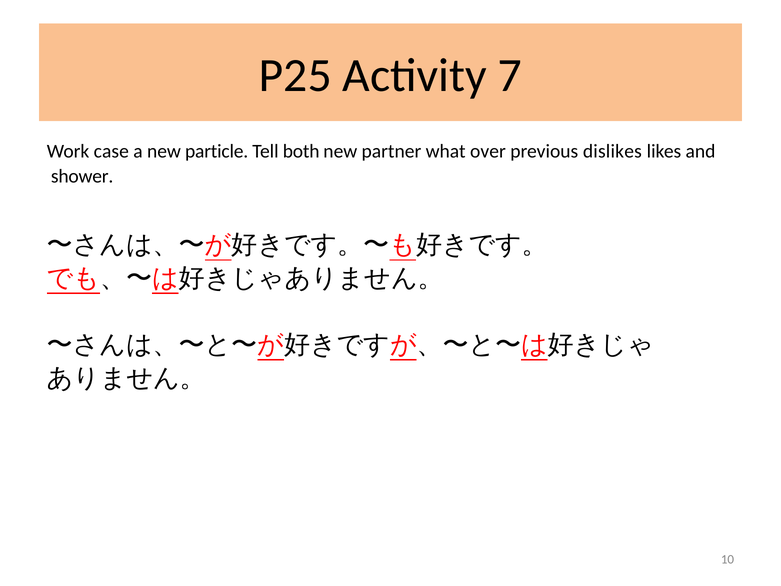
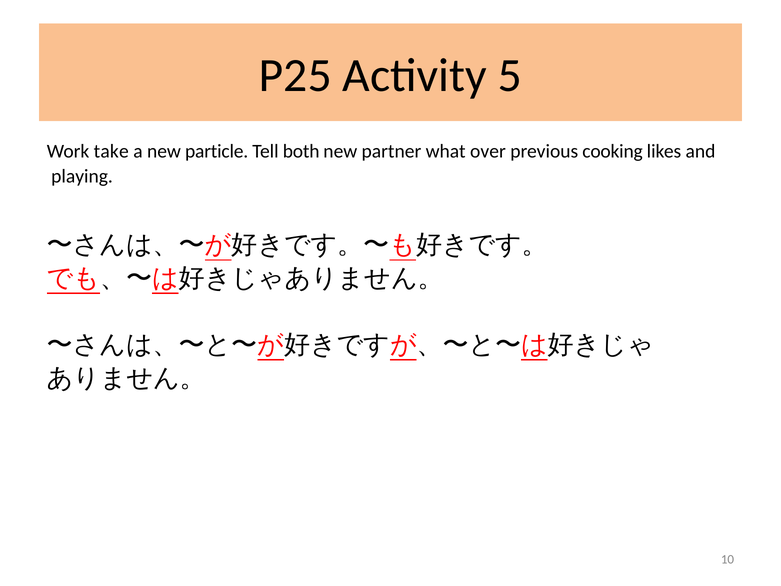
7: 7 -> 5 (510, 76)
case: case -> take (111, 151)
dislikes: dislikes -> cooking (613, 151)
shower: shower -> playing (82, 176)
